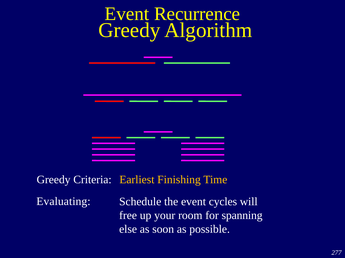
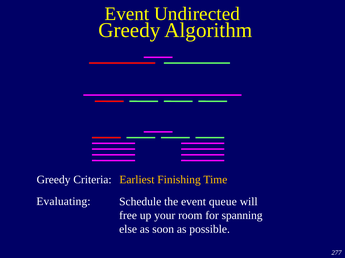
Recurrence: Recurrence -> Undirected (197, 14)
cycles: cycles -> queue (223, 202)
